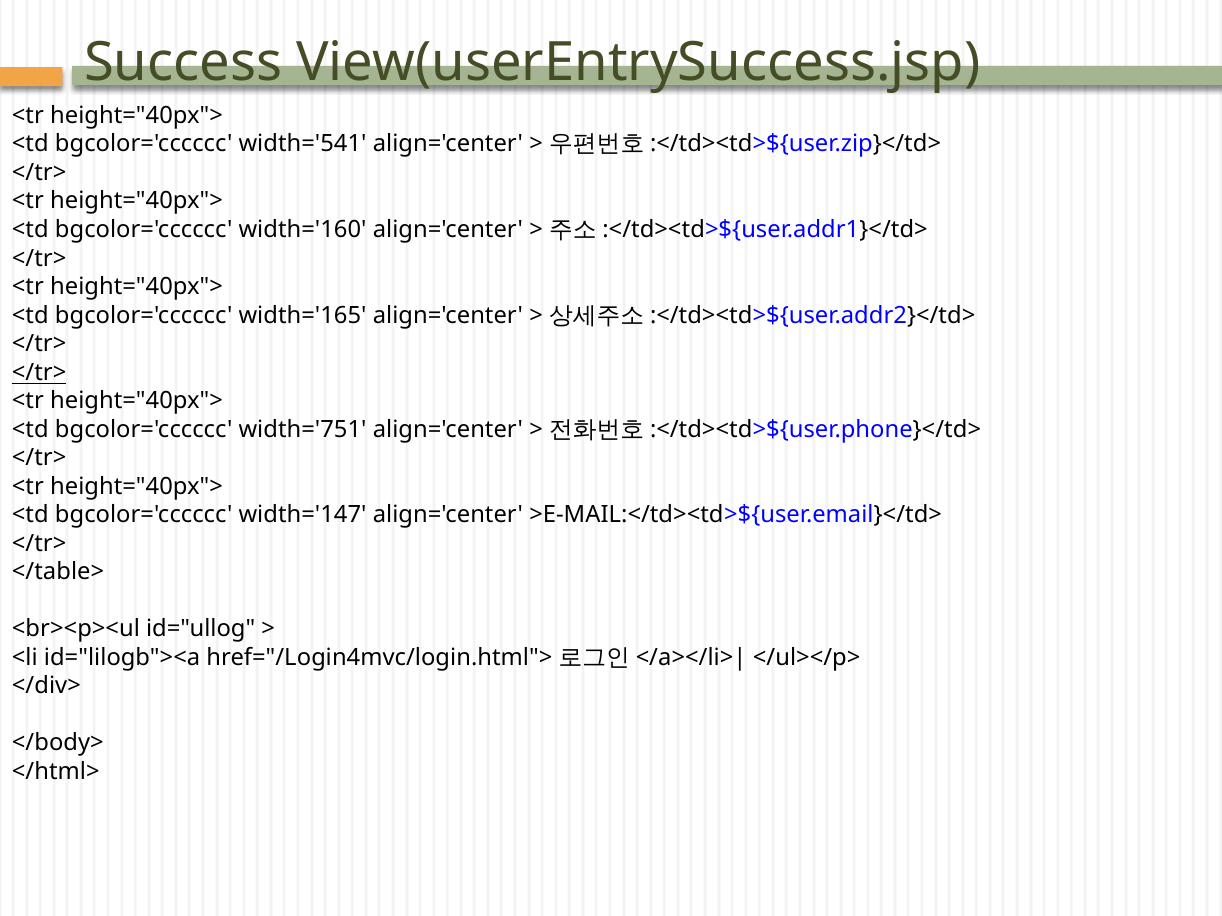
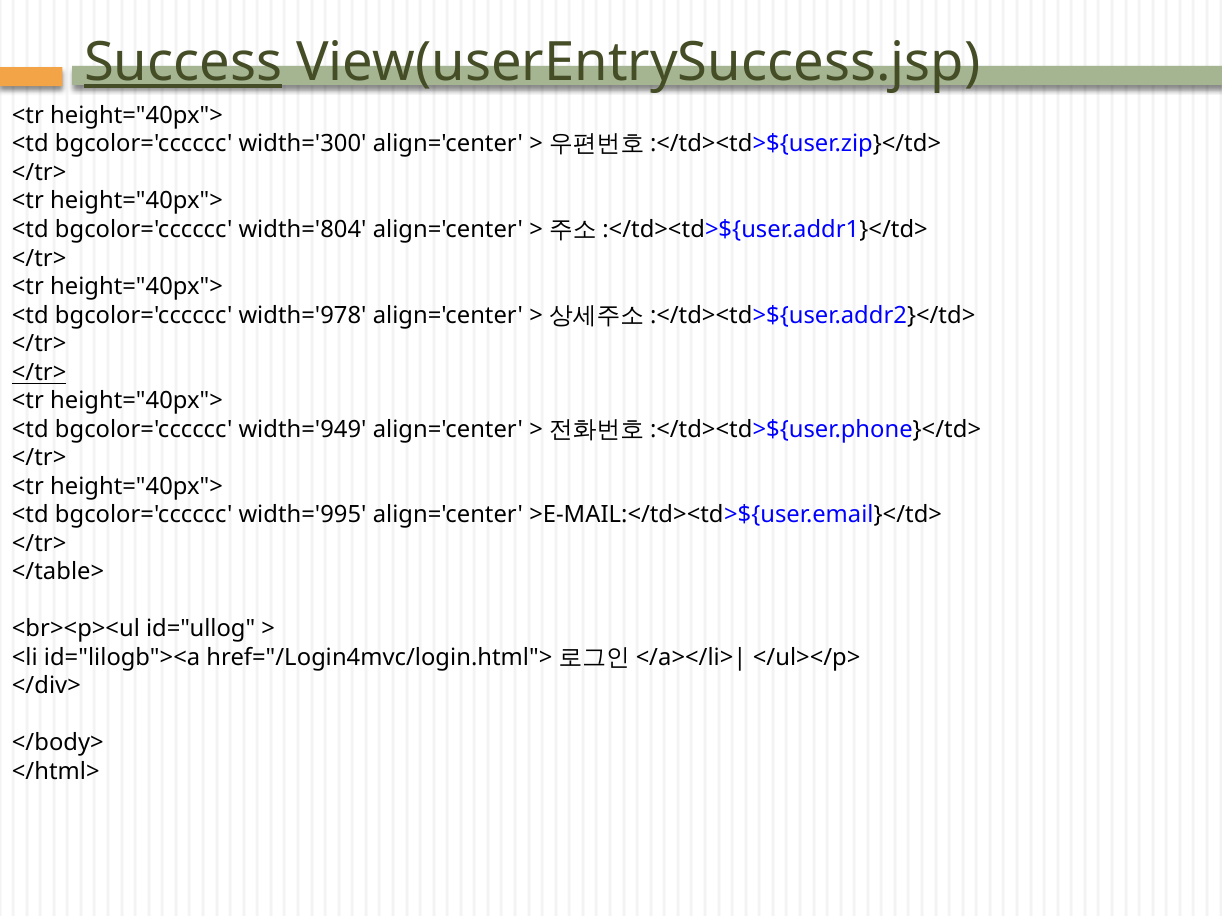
Success underline: none -> present (183, 63)
width='541: width='541 -> width='300 (303, 144)
width='160: width='160 -> width='804 (303, 230)
width='165: width='165 -> width='978 (303, 315)
width='751: width='751 -> width='949 (303, 429)
width='147: width='147 -> width='995 (303, 515)
